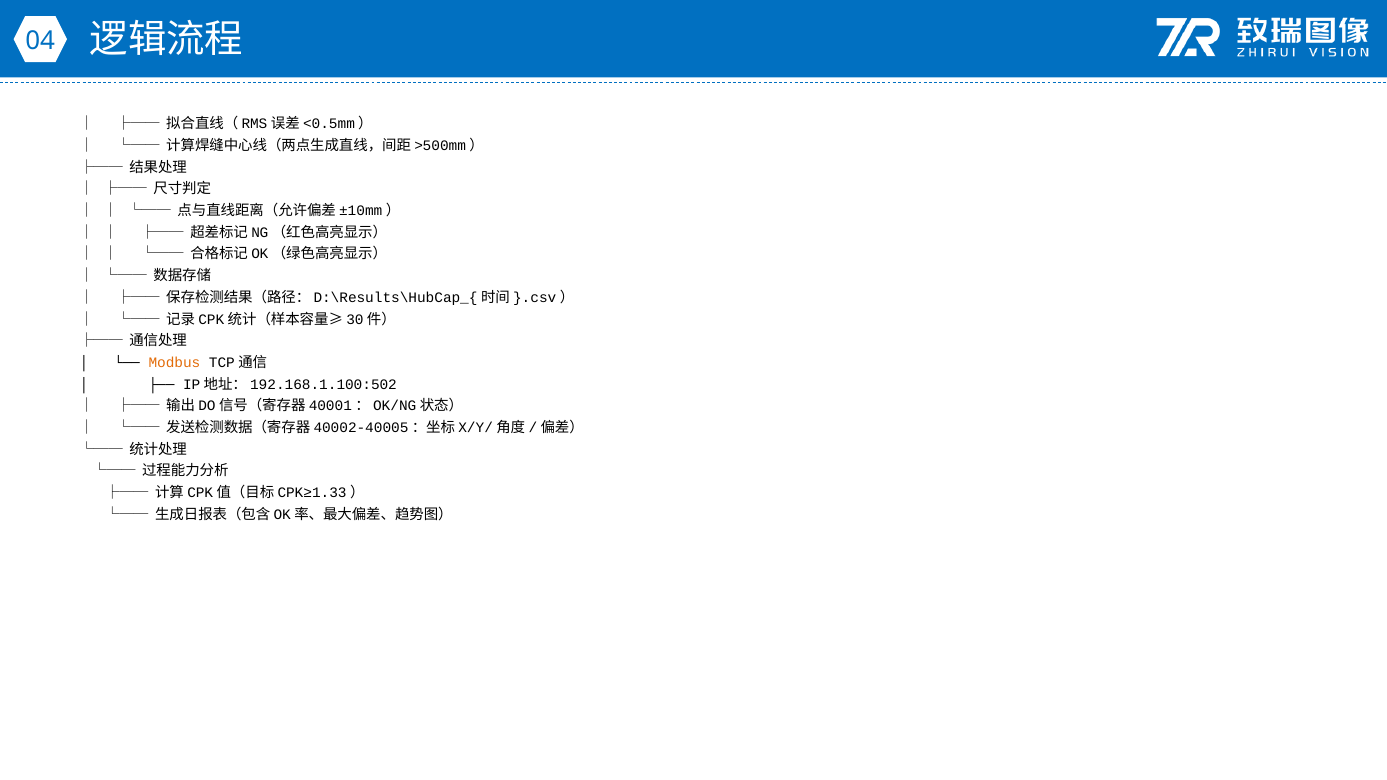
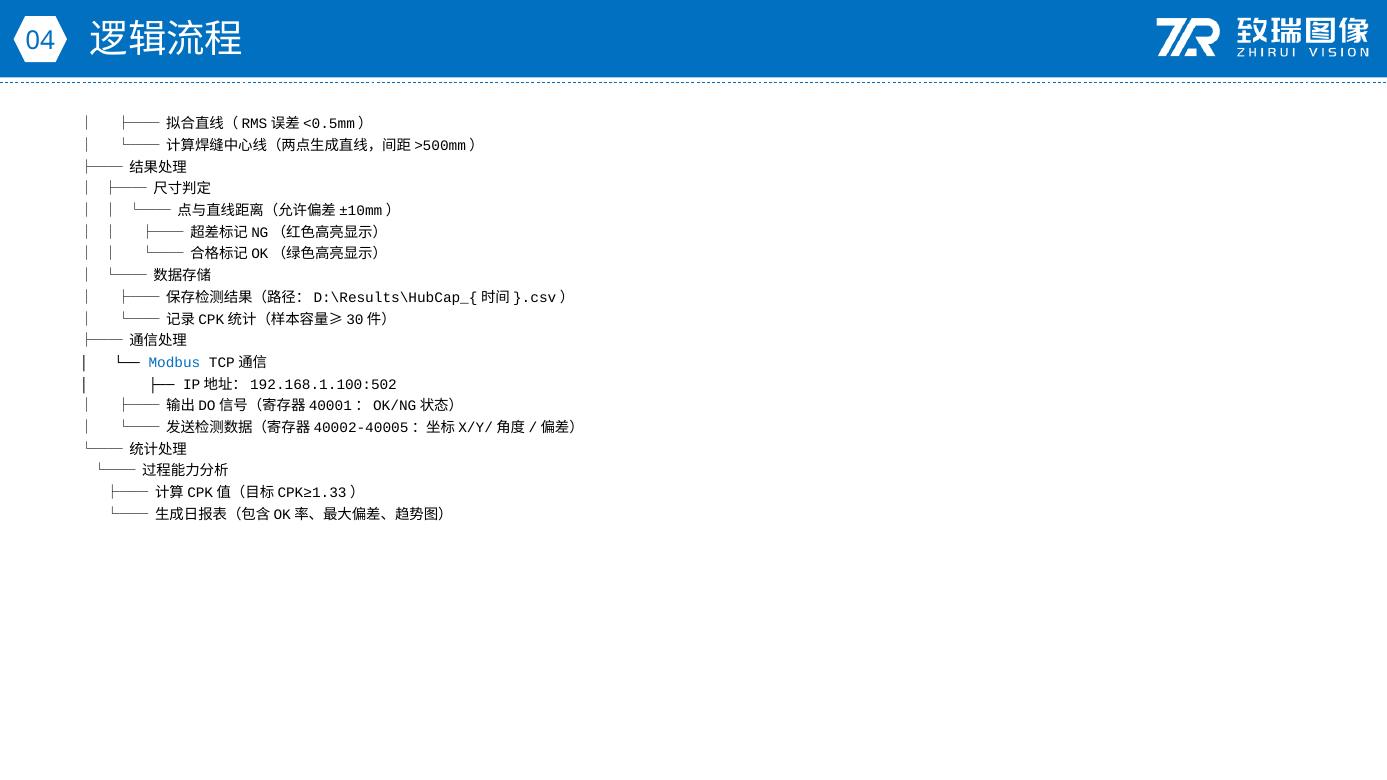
Modbus colour: orange -> blue (174, 363)
